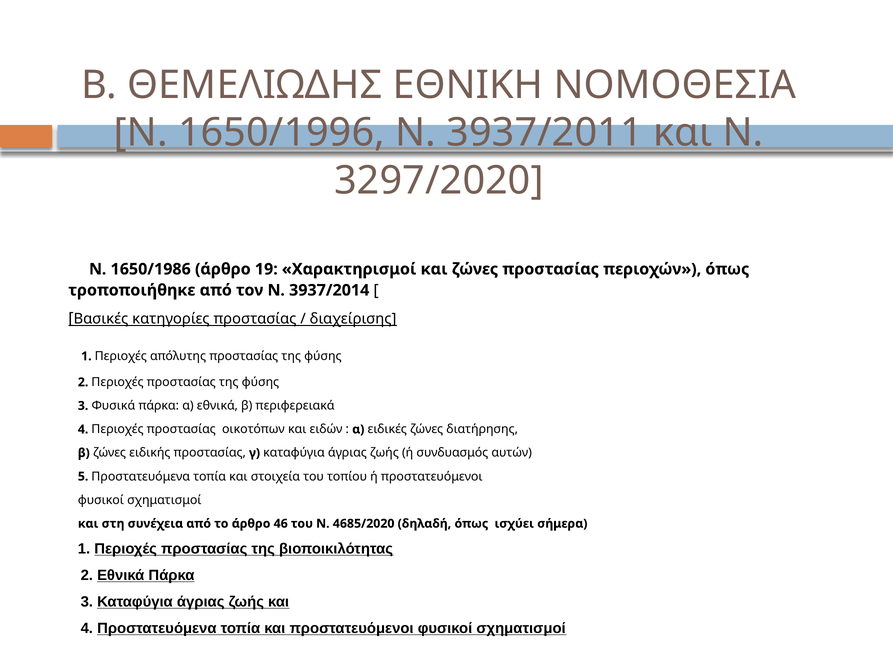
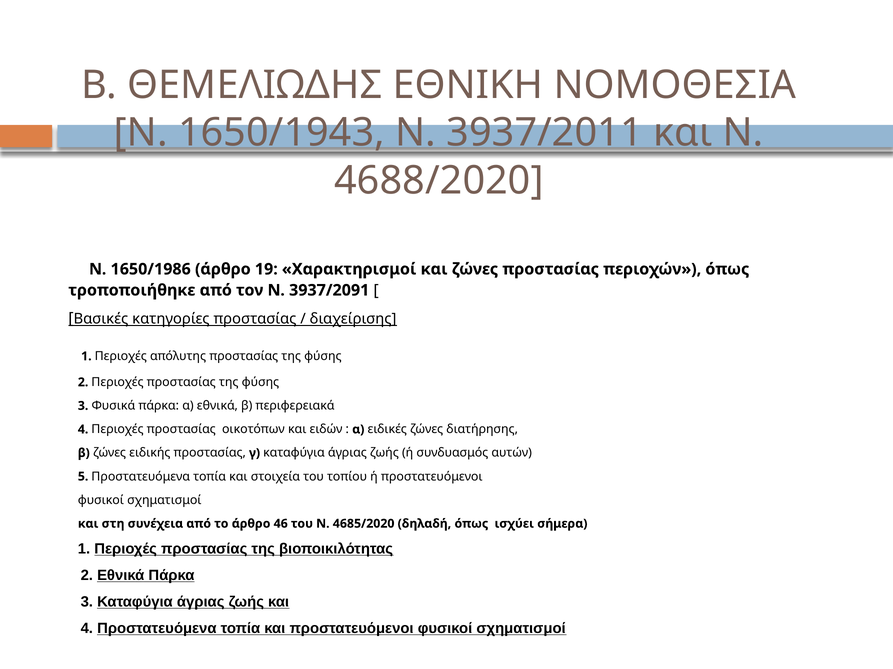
1650/1996: 1650/1996 -> 1650/1943 (282, 133)
3297/2020: 3297/2020 -> 4688/2020 (439, 181)
3937/2014: 3937/2014 -> 3937/2091 (329, 291)
